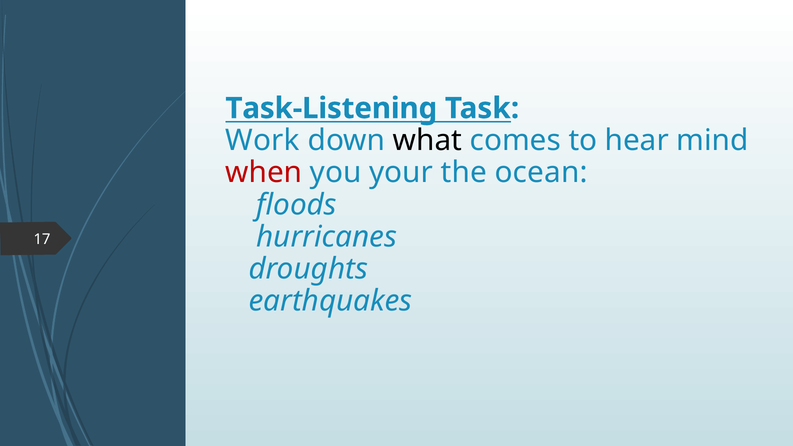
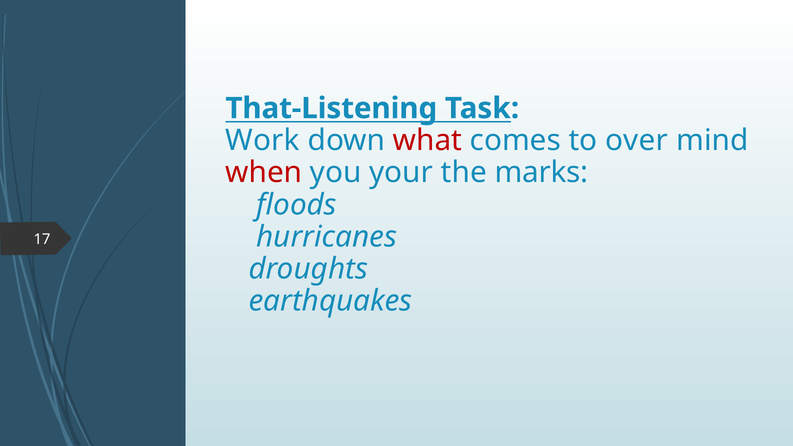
Task-Listening: Task-Listening -> That-Listening (331, 108)
what colour: black -> red (428, 140)
hear: hear -> over (637, 140)
ocean: ocean -> marks (541, 173)
